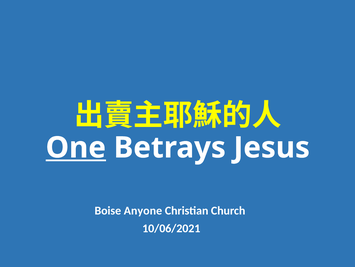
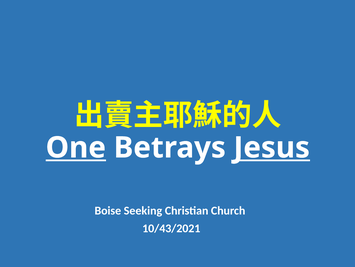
Jesus underline: none -> present (272, 147)
Anyone: Anyone -> Seeking (143, 210)
10/06/2021: 10/06/2021 -> 10/43/2021 (171, 228)
